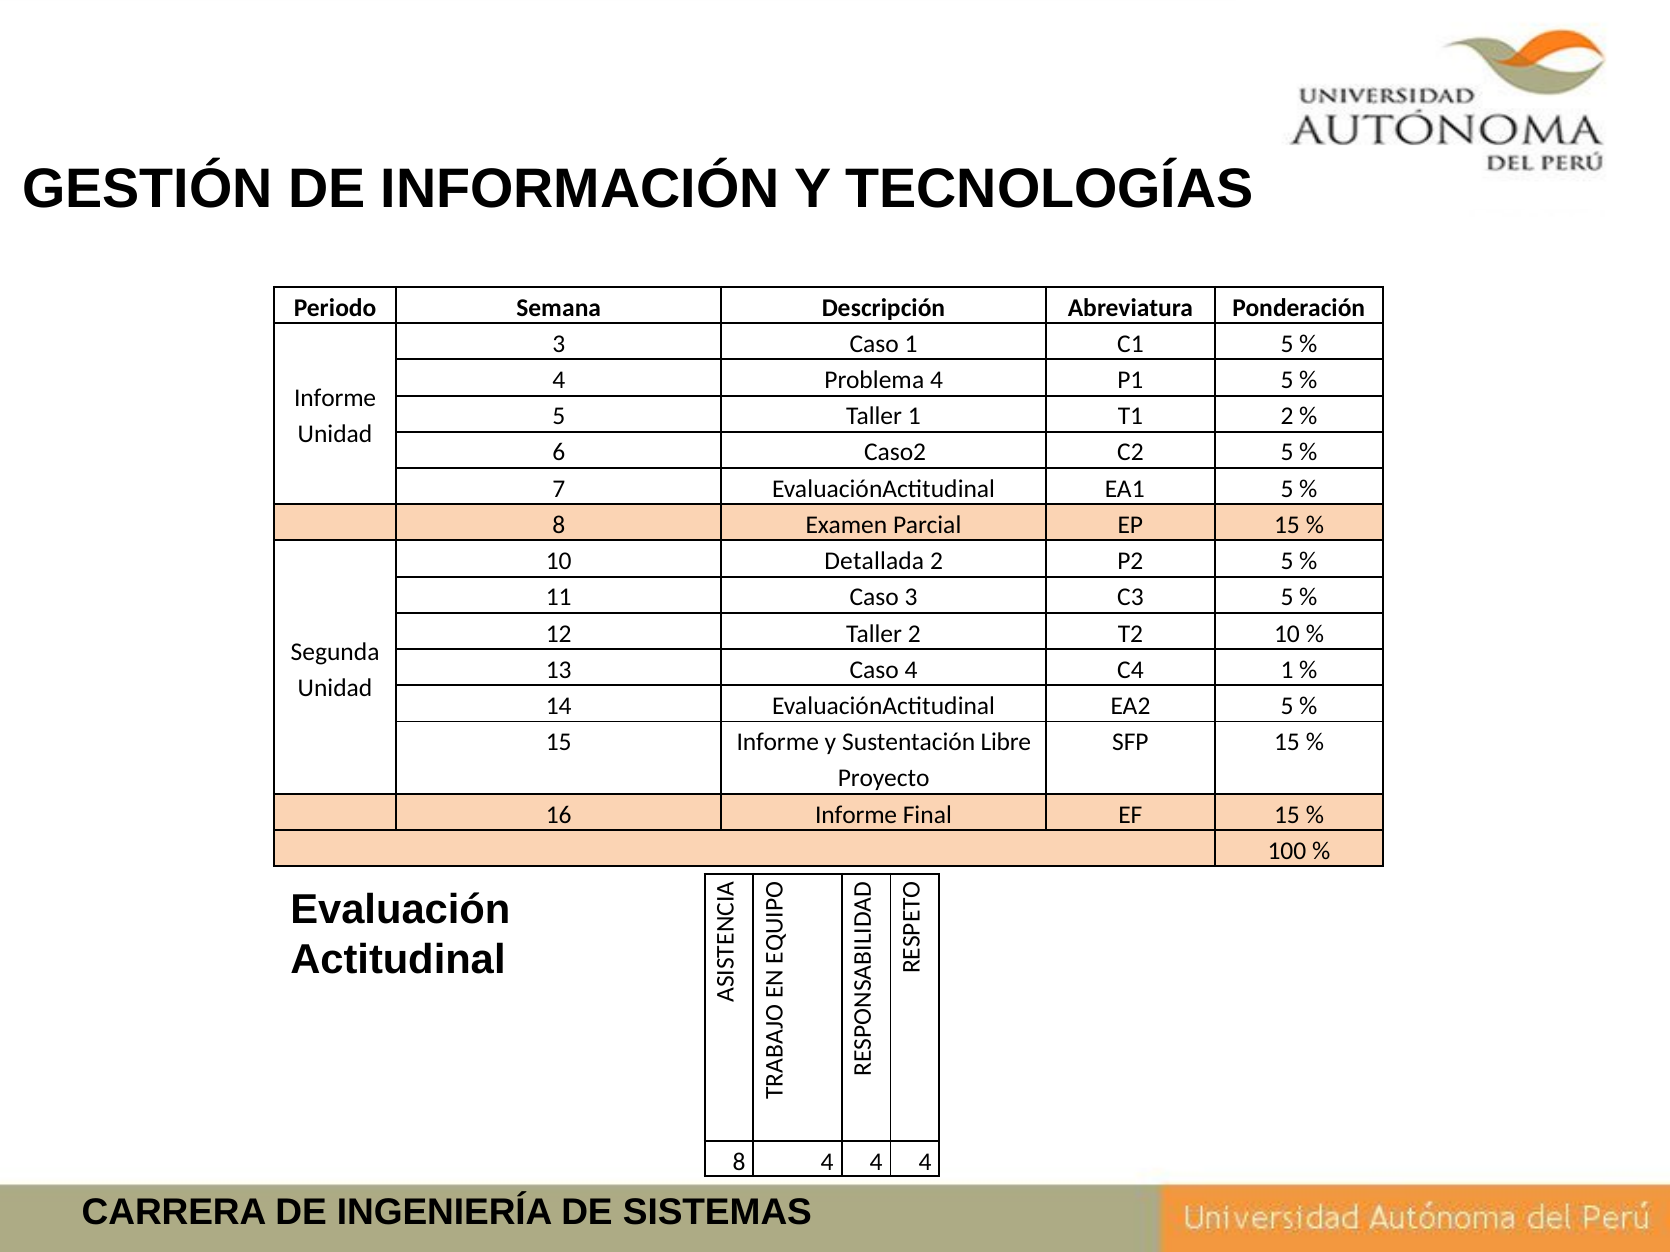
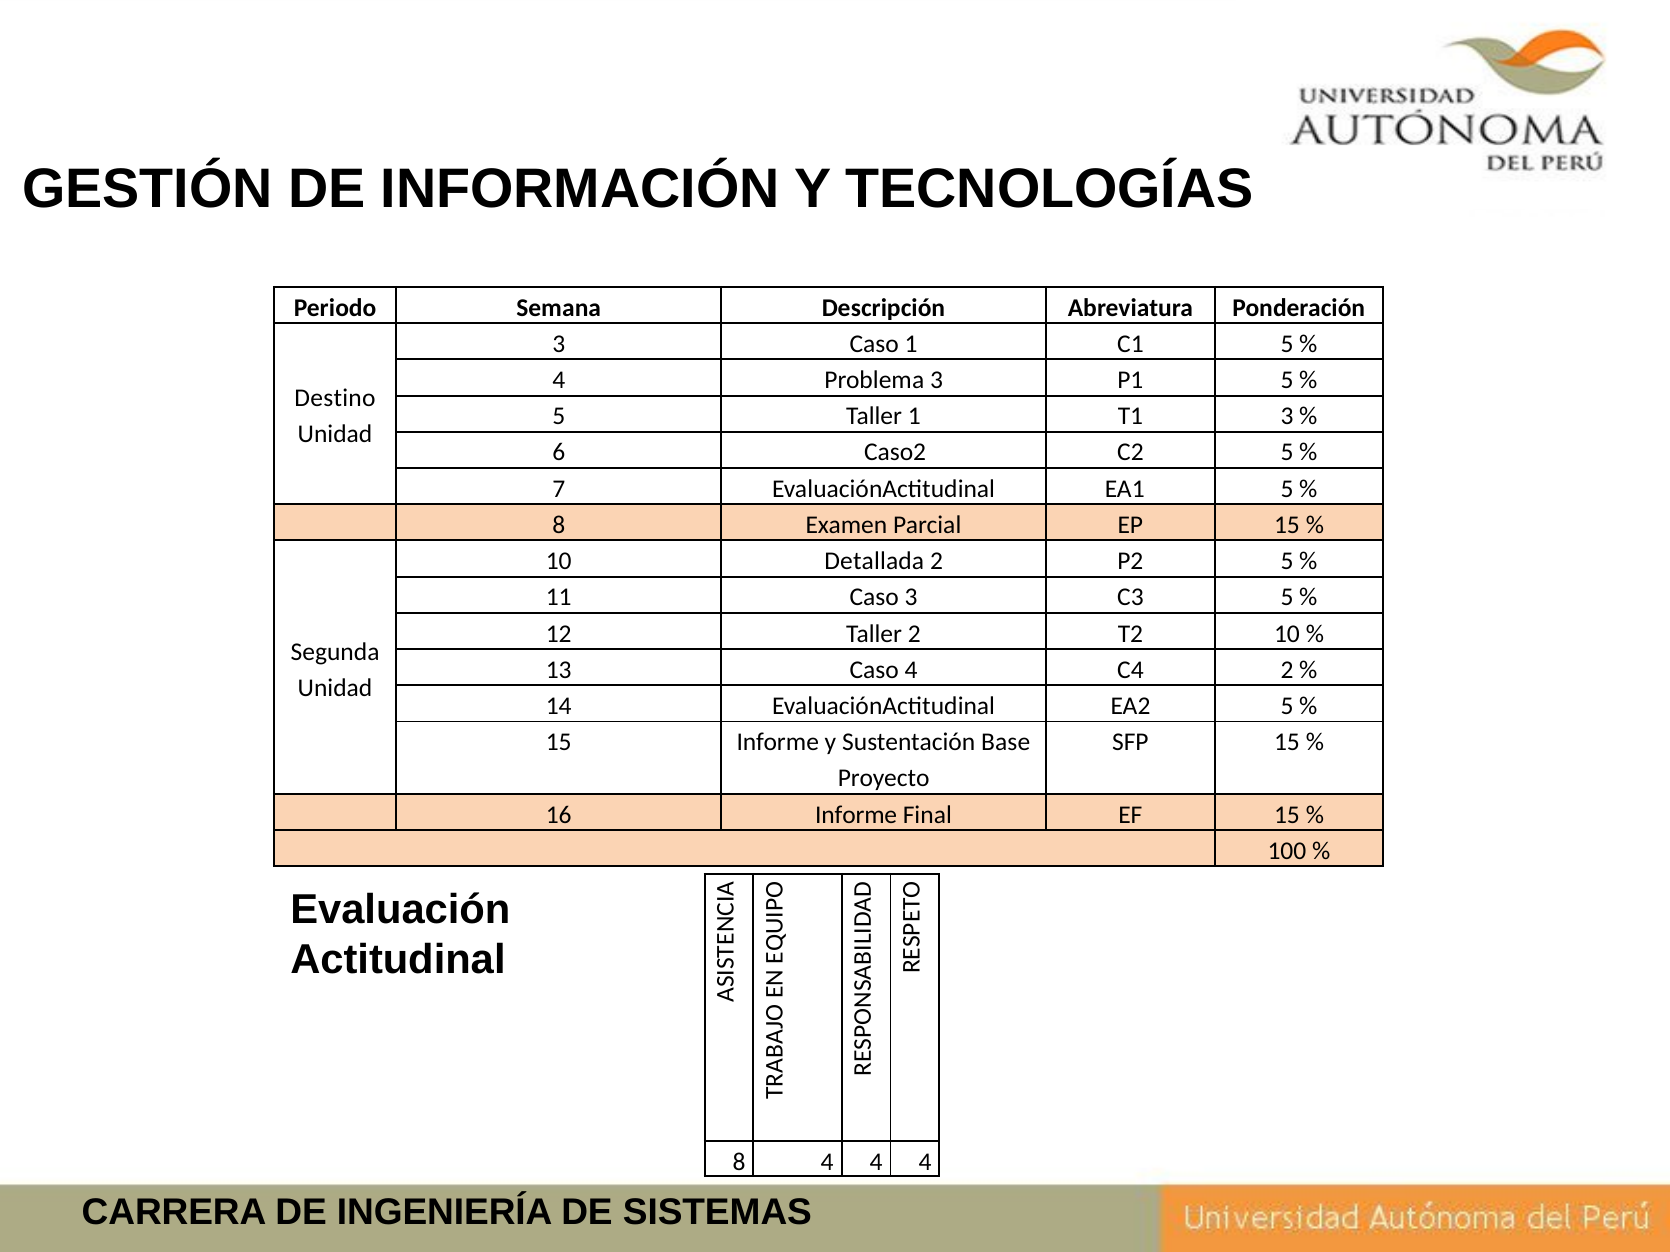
Problema 4: 4 -> 3 (937, 380)
Informe: Informe -> Destino (335, 398)
T1 2: 2 -> 3 (1287, 417)
C4 1: 1 -> 2 (1287, 670)
Libre: Libre -> Base (1006, 743)
